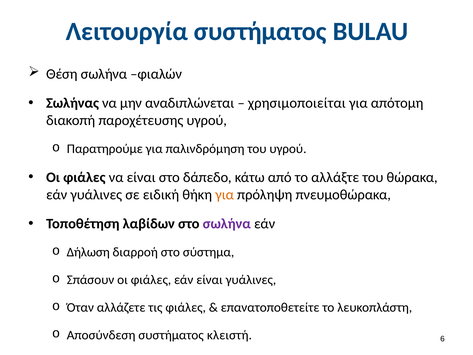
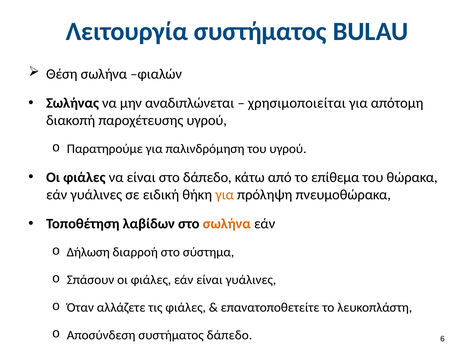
αλλάξτε: αλλάξτε -> επίθεμα (335, 177)
σωλήνα colour: purple -> orange (227, 224)
συστήματος κλειστή: κλειστή -> δάπεδο (229, 335)
